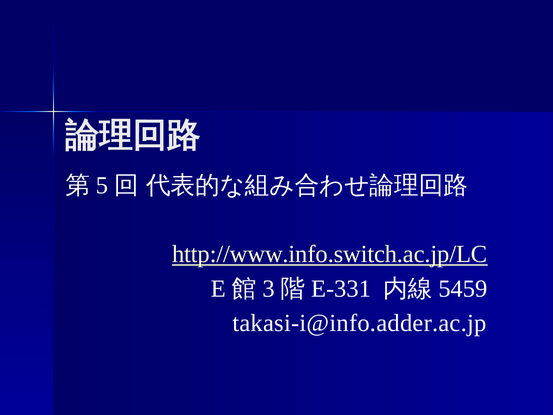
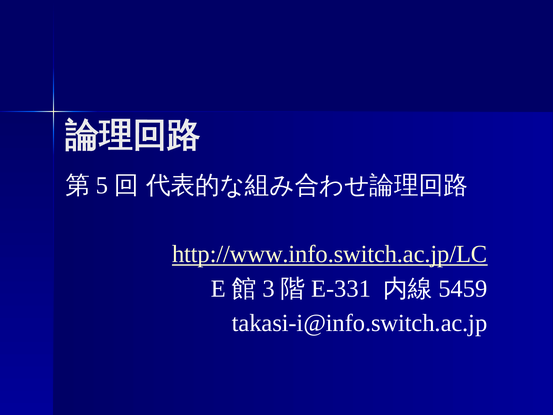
takasi-i@info.adder.ac.jp: takasi-i@info.adder.ac.jp -> takasi-i@info.switch.ac.jp (360, 323)
